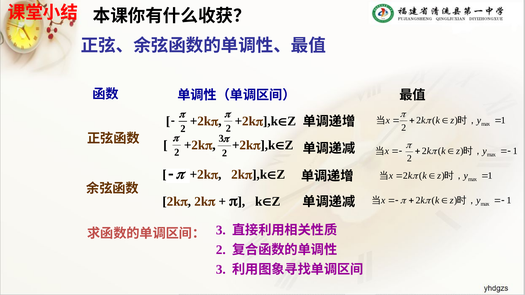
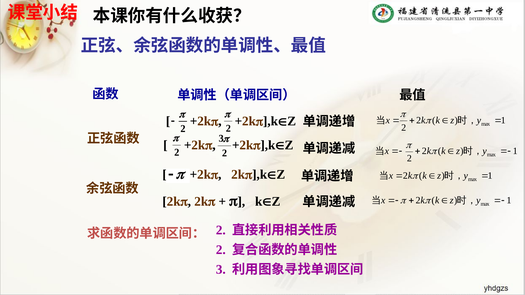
3: 3 -> 2 (221, 231)
